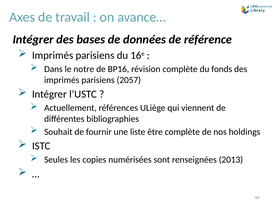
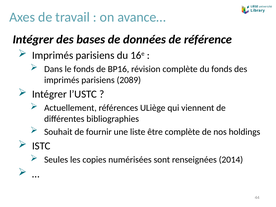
le notre: notre -> fonds (84, 69)
2057: 2057 -> 2089 (129, 80)
2013: 2013 -> 2014 (231, 160)
